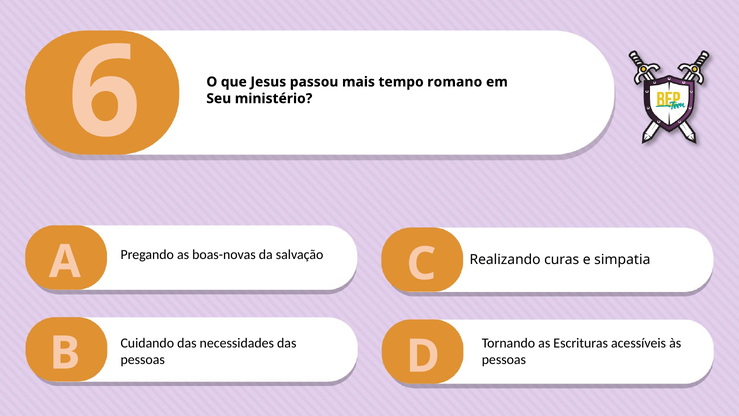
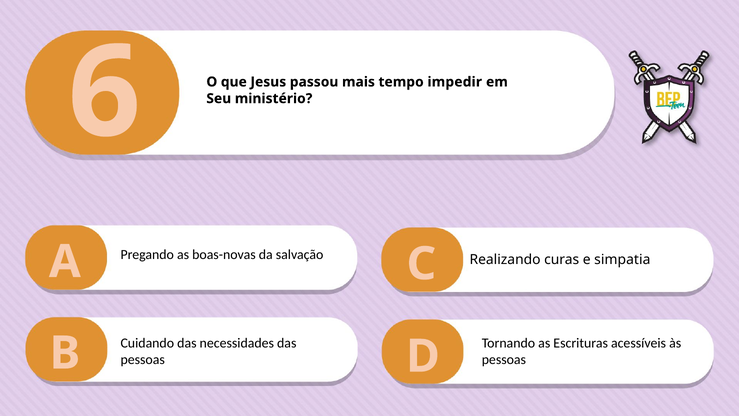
romano: romano -> impedir (455, 82)
